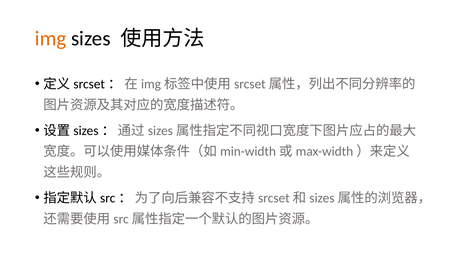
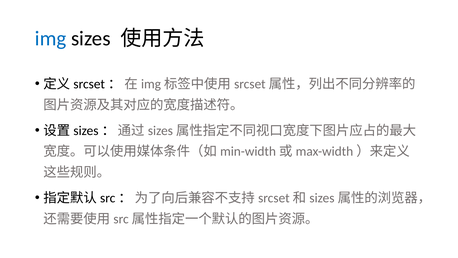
img colour: orange -> blue (51, 38)
